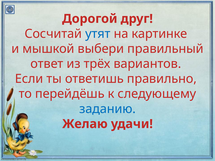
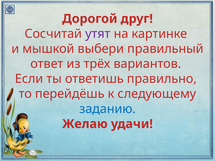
утят colour: blue -> purple (98, 34)
